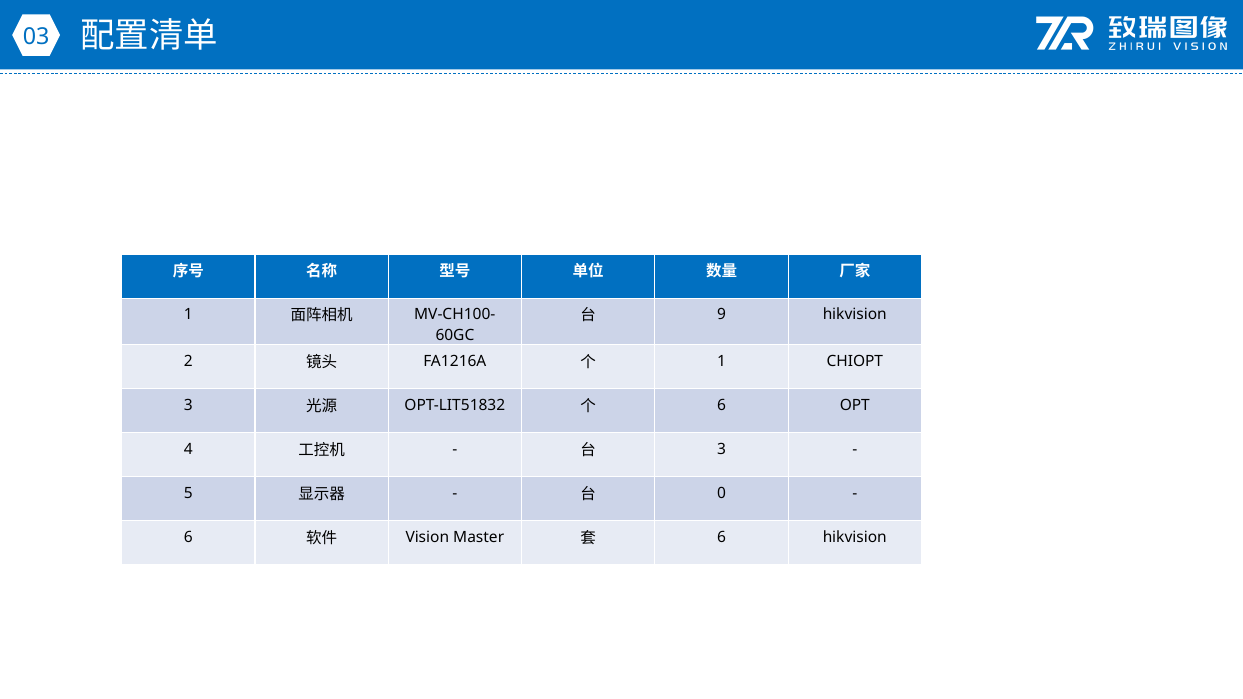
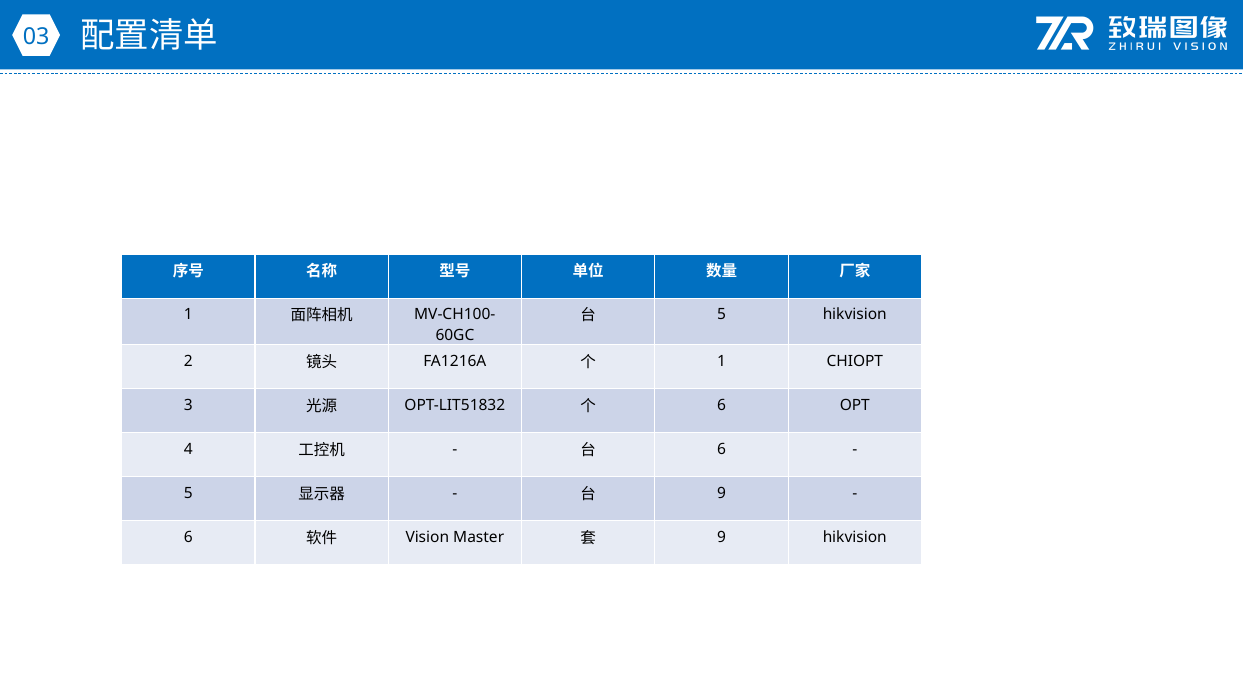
9: 9 -> 5 (722, 314)
3: 3 -> 6 (722, 449)
0: 0 -> 9 (722, 493)
6: 6 -> 9 (722, 537)
